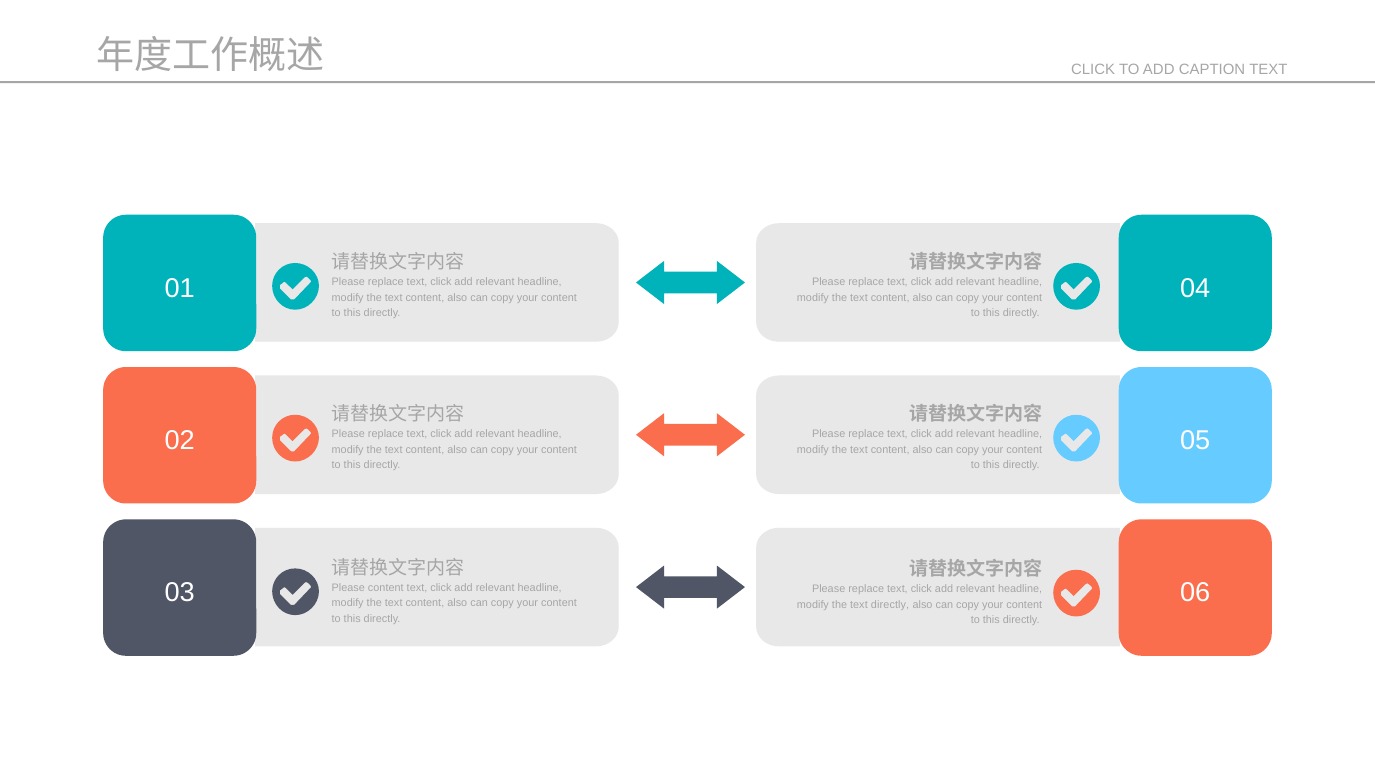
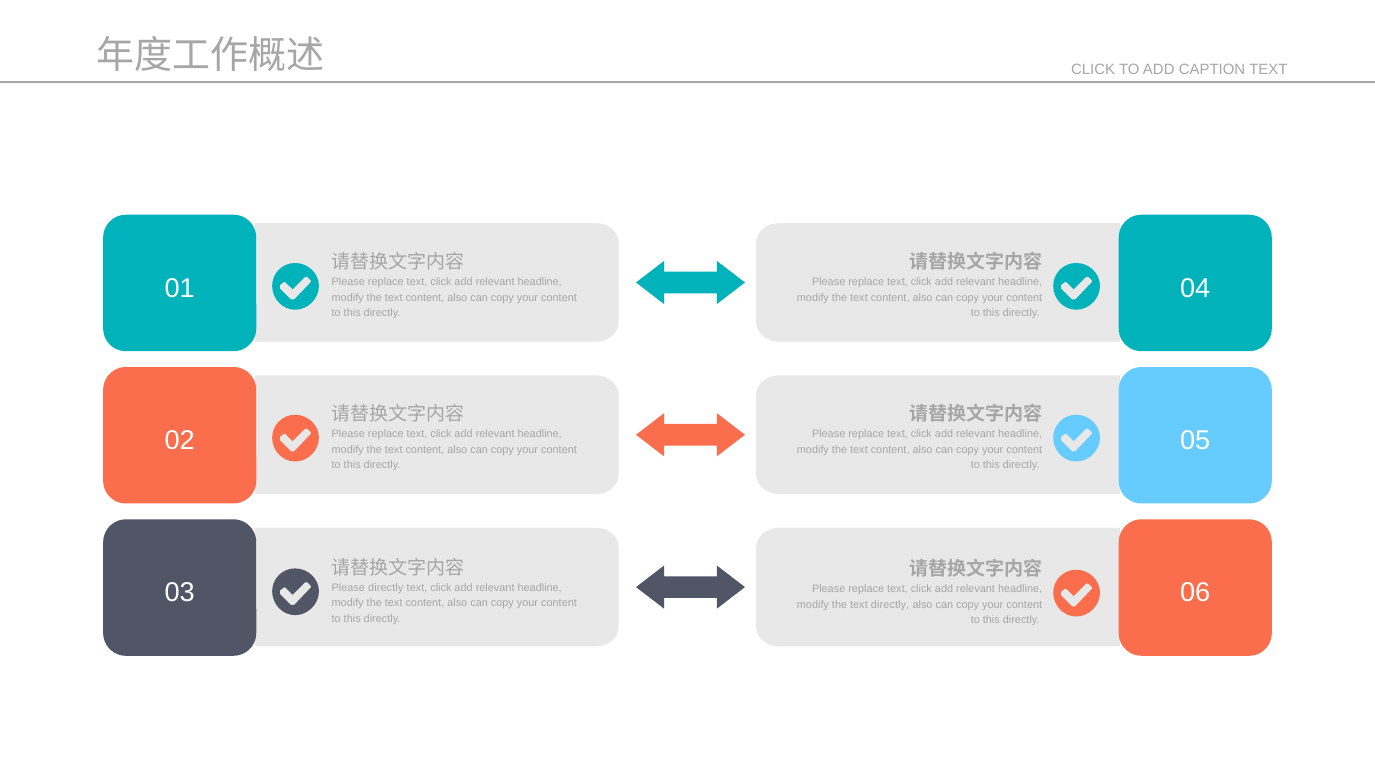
Please content: content -> directly (386, 588)
